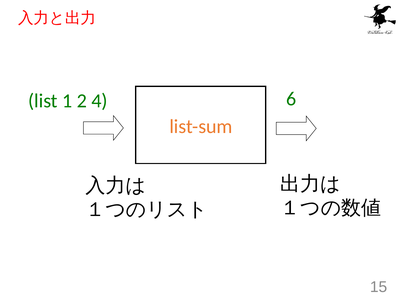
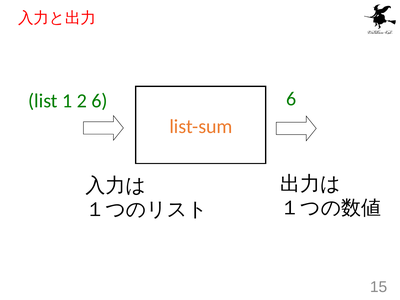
2 4: 4 -> 6 (99, 101)
